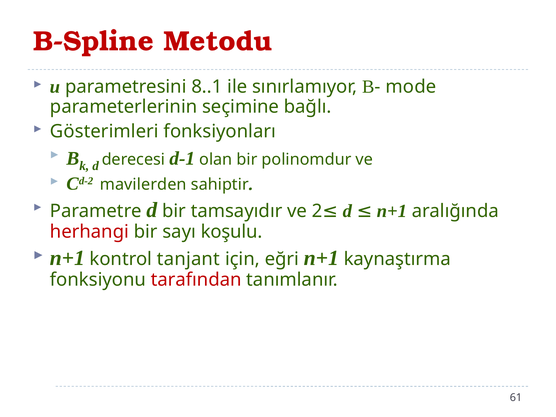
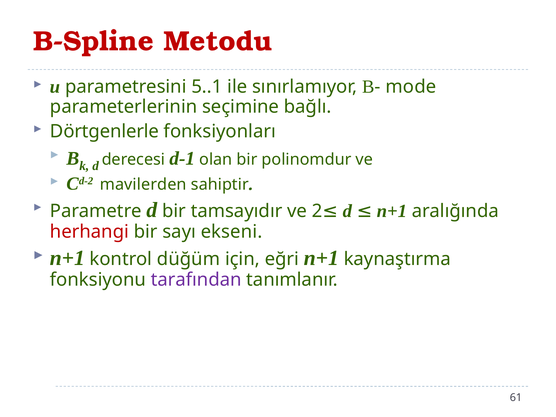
8..1: 8..1 -> 5..1 (207, 87)
Gösterimleri: Gösterimleri -> Dörtgenlerle (104, 131)
koşulu: koşulu -> ekseni (231, 232)
tanjant: tanjant -> düğüm (189, 259)
tarafından colour: red -> purple (196, 280)
